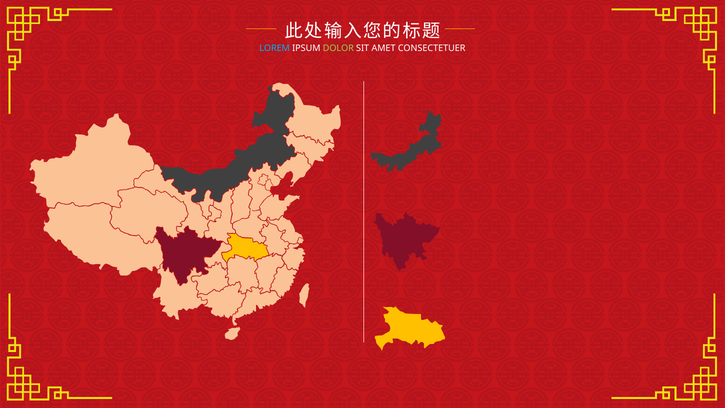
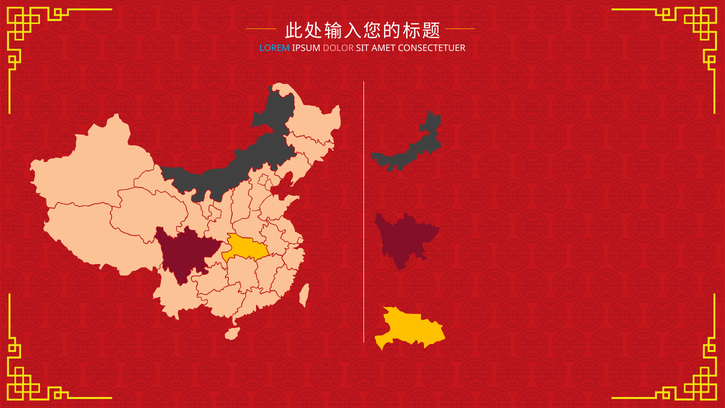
DOLOR colour: light green -> pink (338, 48)
